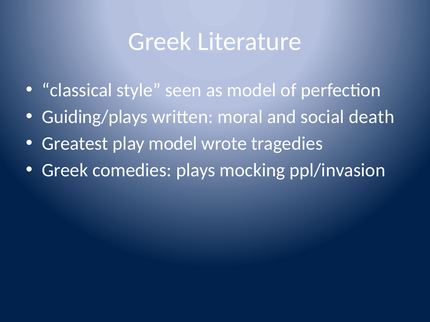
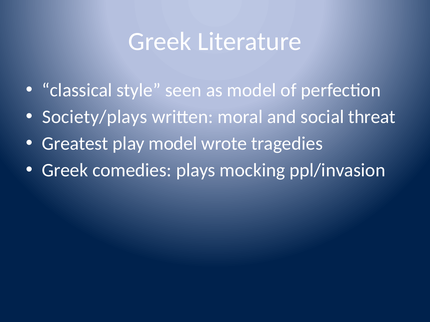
Guiding/plays: Guiding/plays -> Society/plays (95, 117)
death: death -> threat (372, 117)
